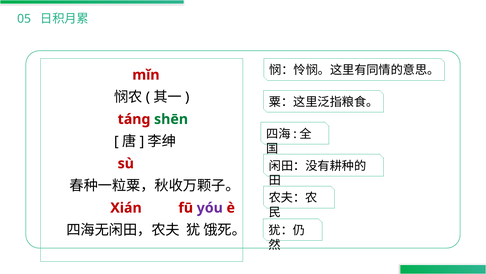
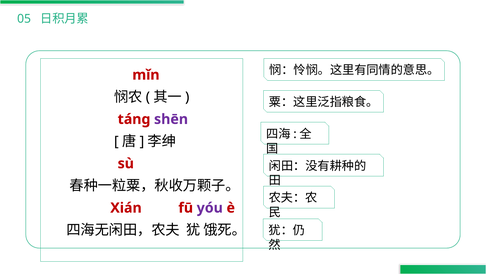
shēn colour: green -> purple (171, 119)
